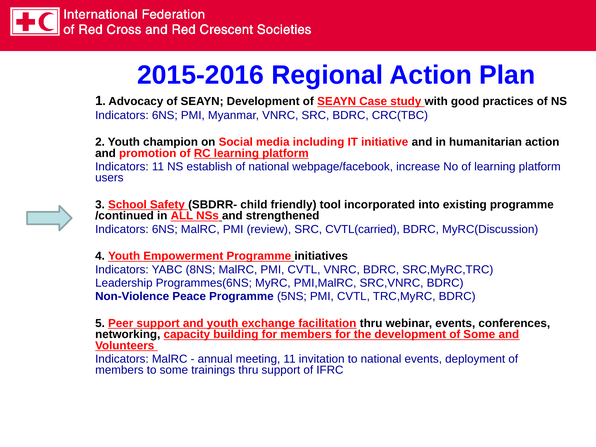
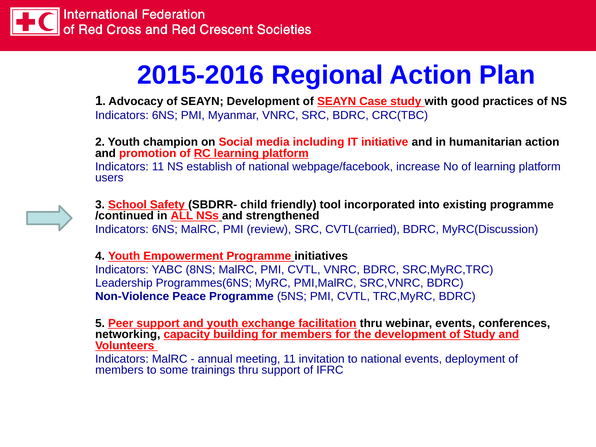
of Some: Some -> Study (479, 334)
